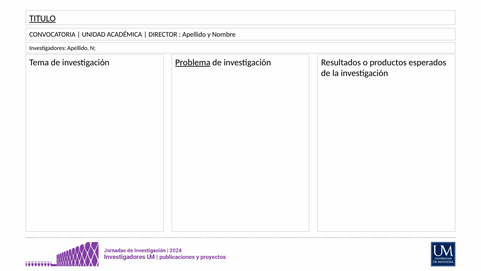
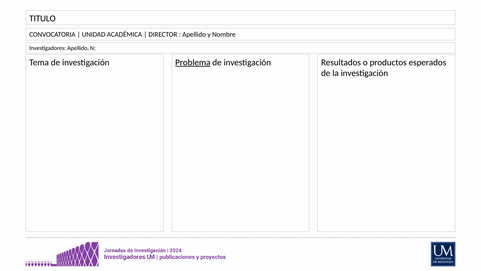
TITULO underline: present -> none (42, 18)
